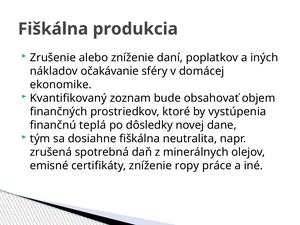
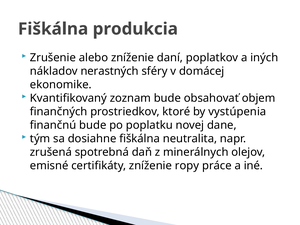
očakávanie: očakávanie -> nerastných (110, 71)
finančnú teplá: teplá -> bude (93, 125)
dôsledky: dôsledky -> poplatku (149, 125)
